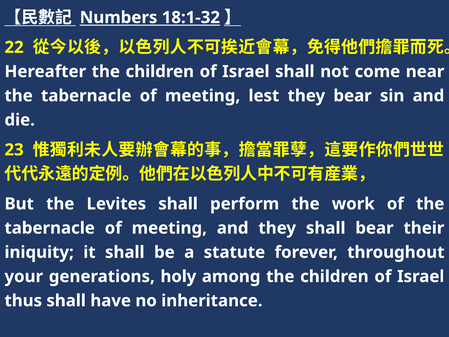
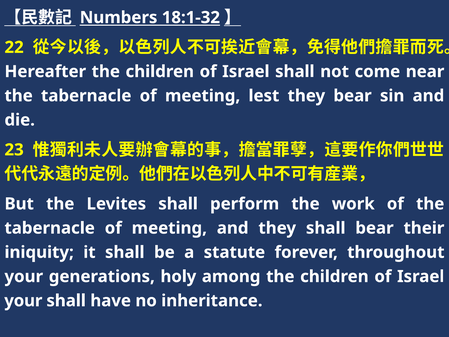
thus: thus -> your (23, 301)
